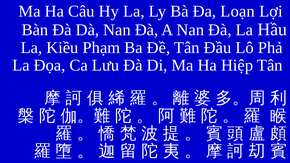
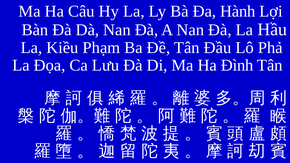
Loạn: Loạn -> Hành (238, 11)
Hiệp: Hiệp -> Đình (237, 65)
